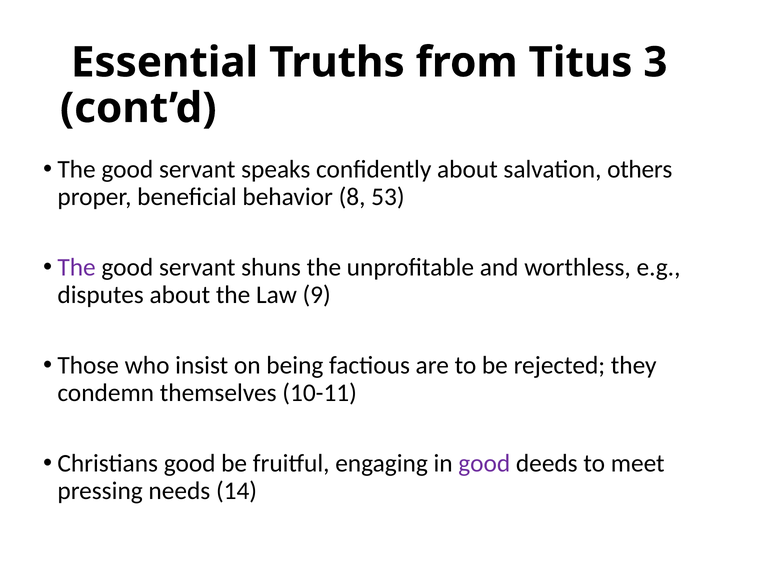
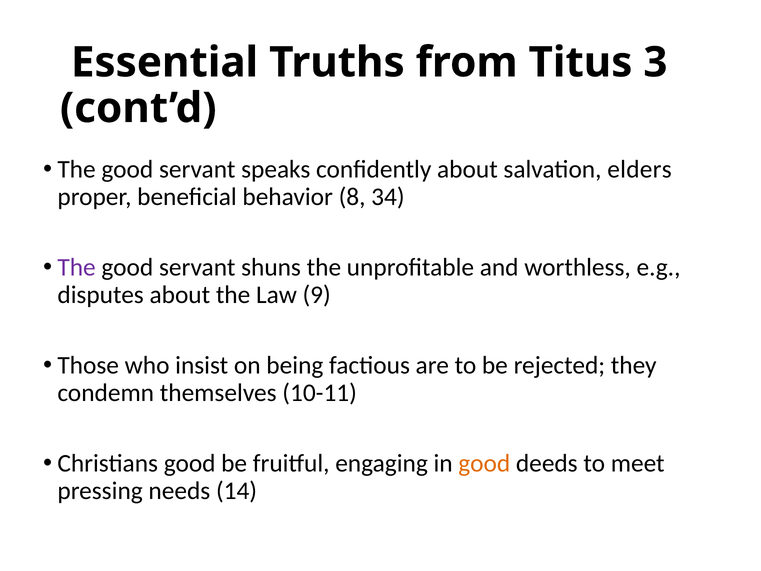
others: others -> elders (640, 169)
53: 53 -> 34 (388, 197)
good colour: purple -> orange (484, 463)
